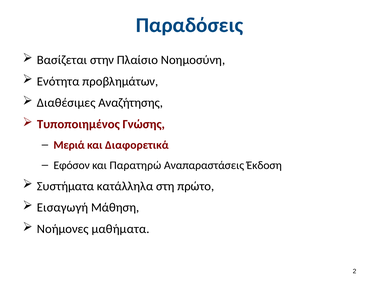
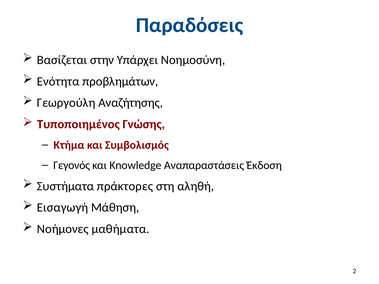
Πλαίσιο: Πλαίσιο -> Υπάρχει (137, 60)
Διαθέσιμες: Διαθέσιμες -> Γεωργούλη (66, 103)
Μεριά: Μεριά -> Κτήμα (69, 145)
Διαφορετικά: Διαφορετικά -> Συμβολισμός (137, 145)
Εφόσον: Εφόσον -> Γεγονός (72, 165)
Παρατηρώ: Παρατηρώ -> Knowledge (135, 165)
κατάλληλα: κατάλληλα -> πράκτορες (125, 186)
πρώτο: πρώτο -> αληθή (196, 186)
